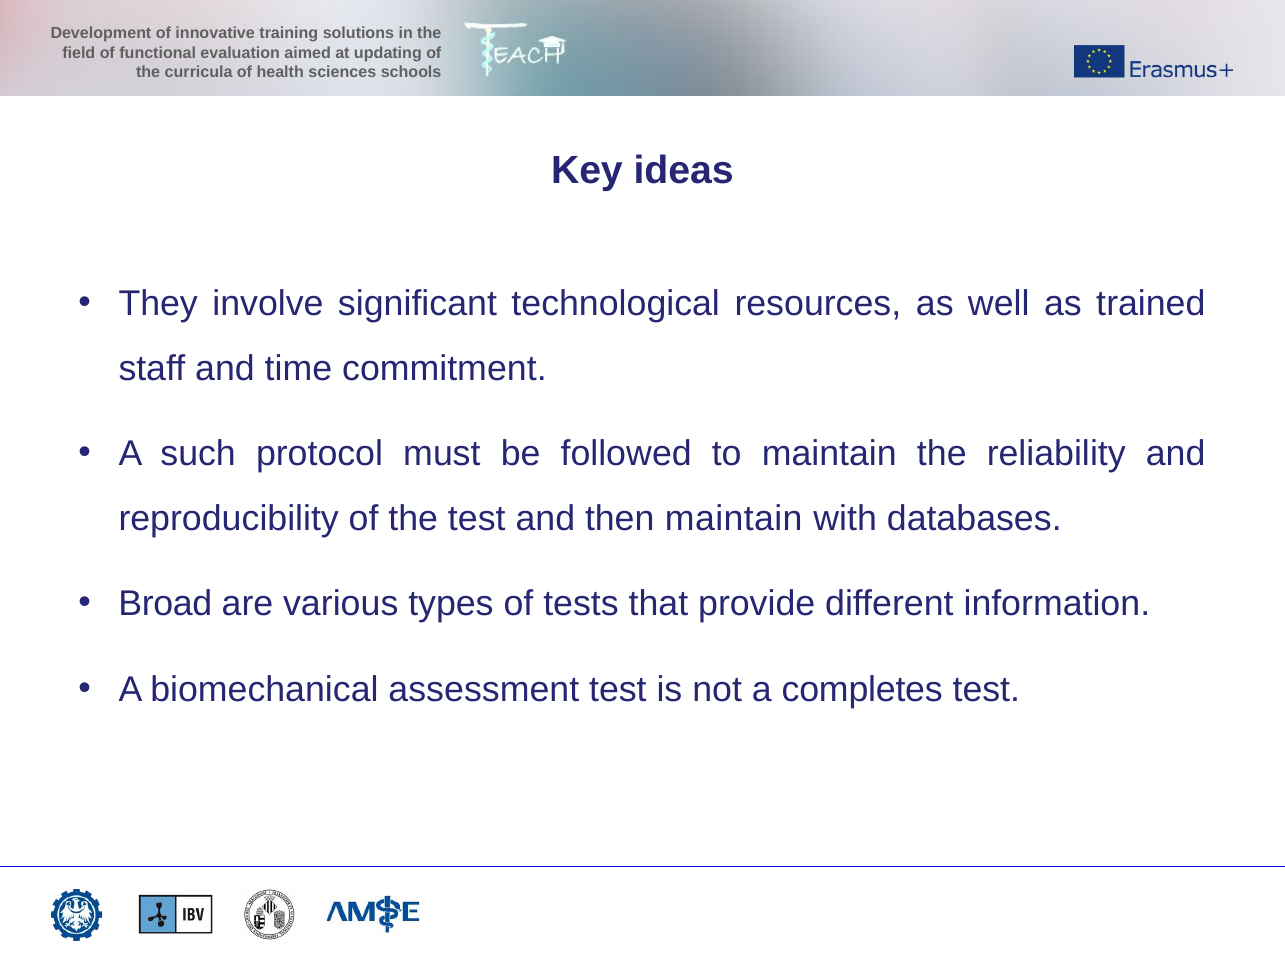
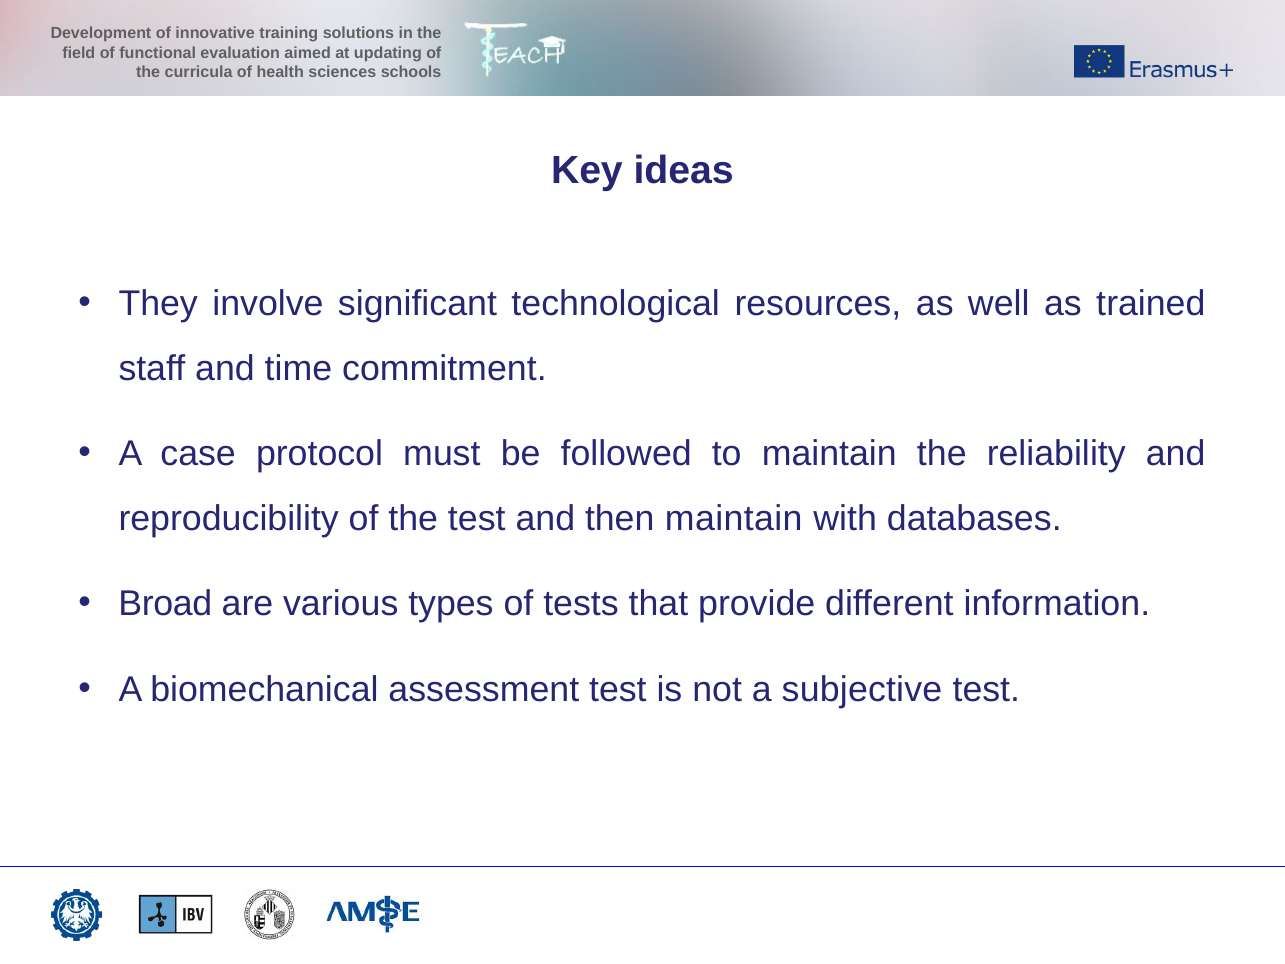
such: such -> case (198, 454)
completes: completes -> subjective (862, 689)
